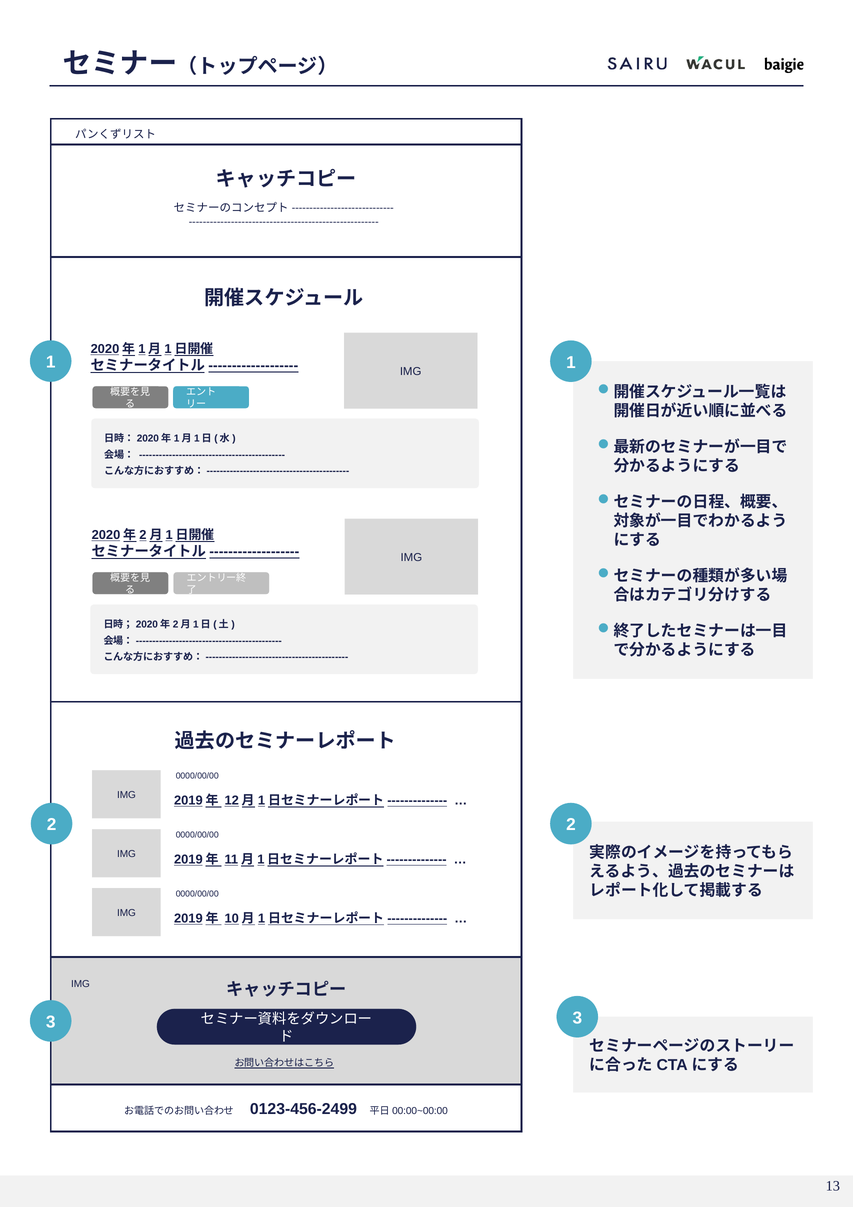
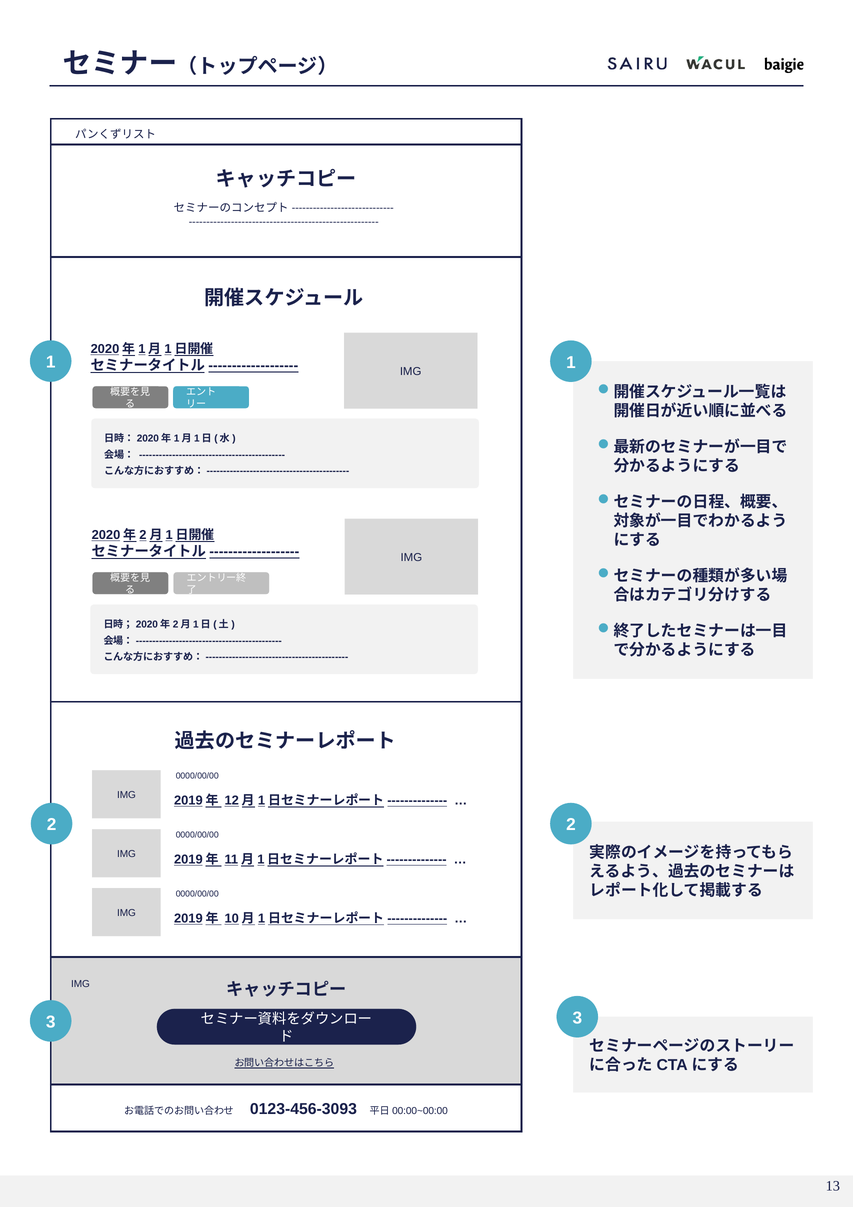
0123-456-2499: 0123-456-2499 -> 0123-456-3093 (303, 1109)
